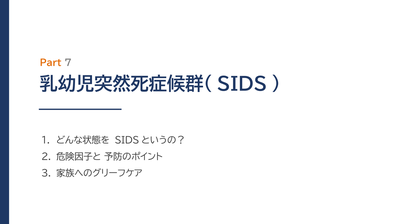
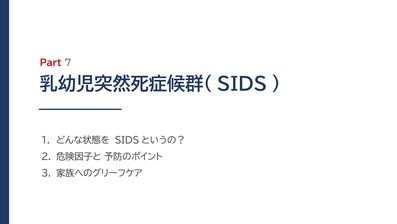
Part colour: orange -> red (51, 63)
